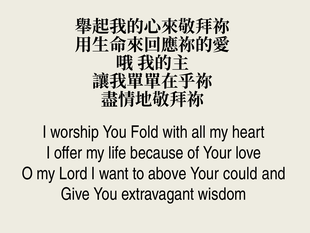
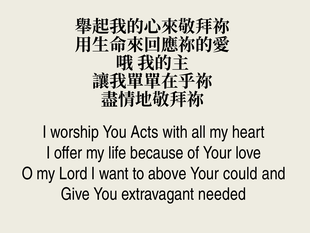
Fold: Fold -> Acts (145, 132)
wisdom: wisdom -> needed (222, 194)
